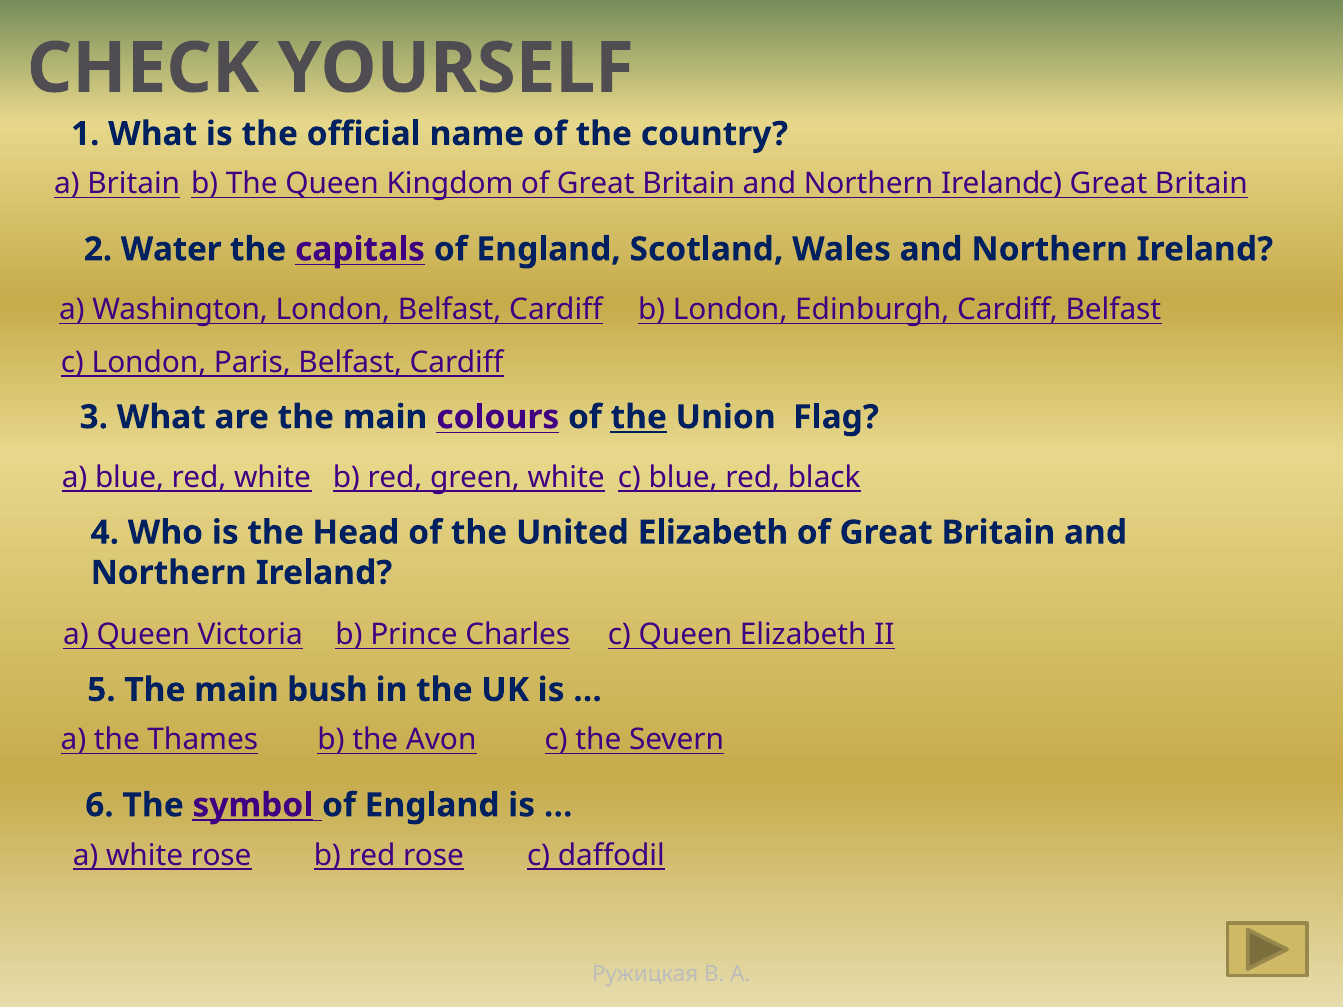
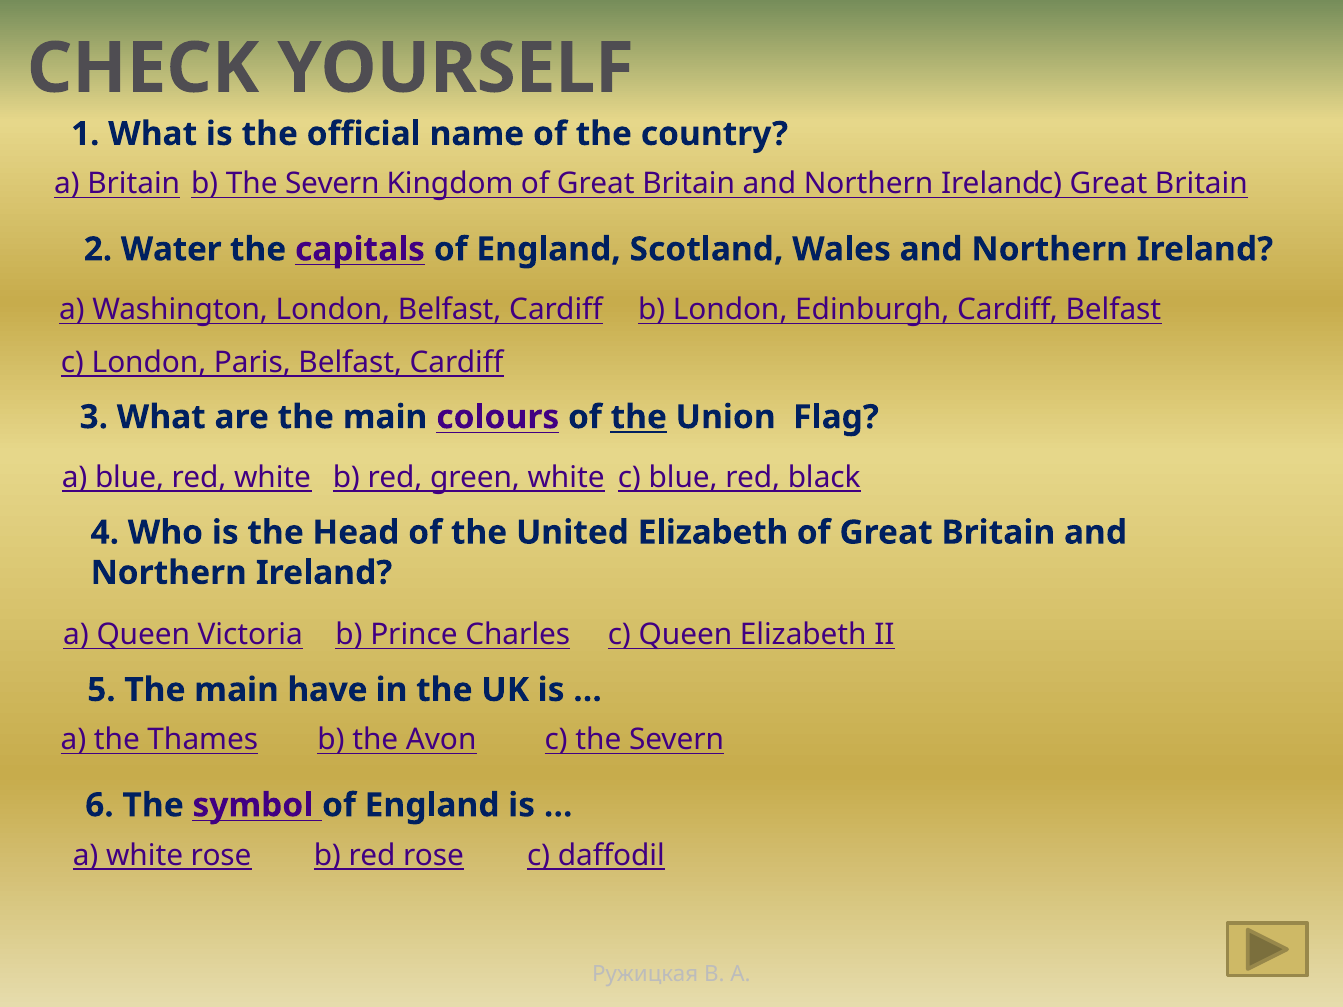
b The Queen: Queen -> Severn (332, 184)
bush: bush -> have (327, 690)
symbol underline: present -> none (253, 805)
